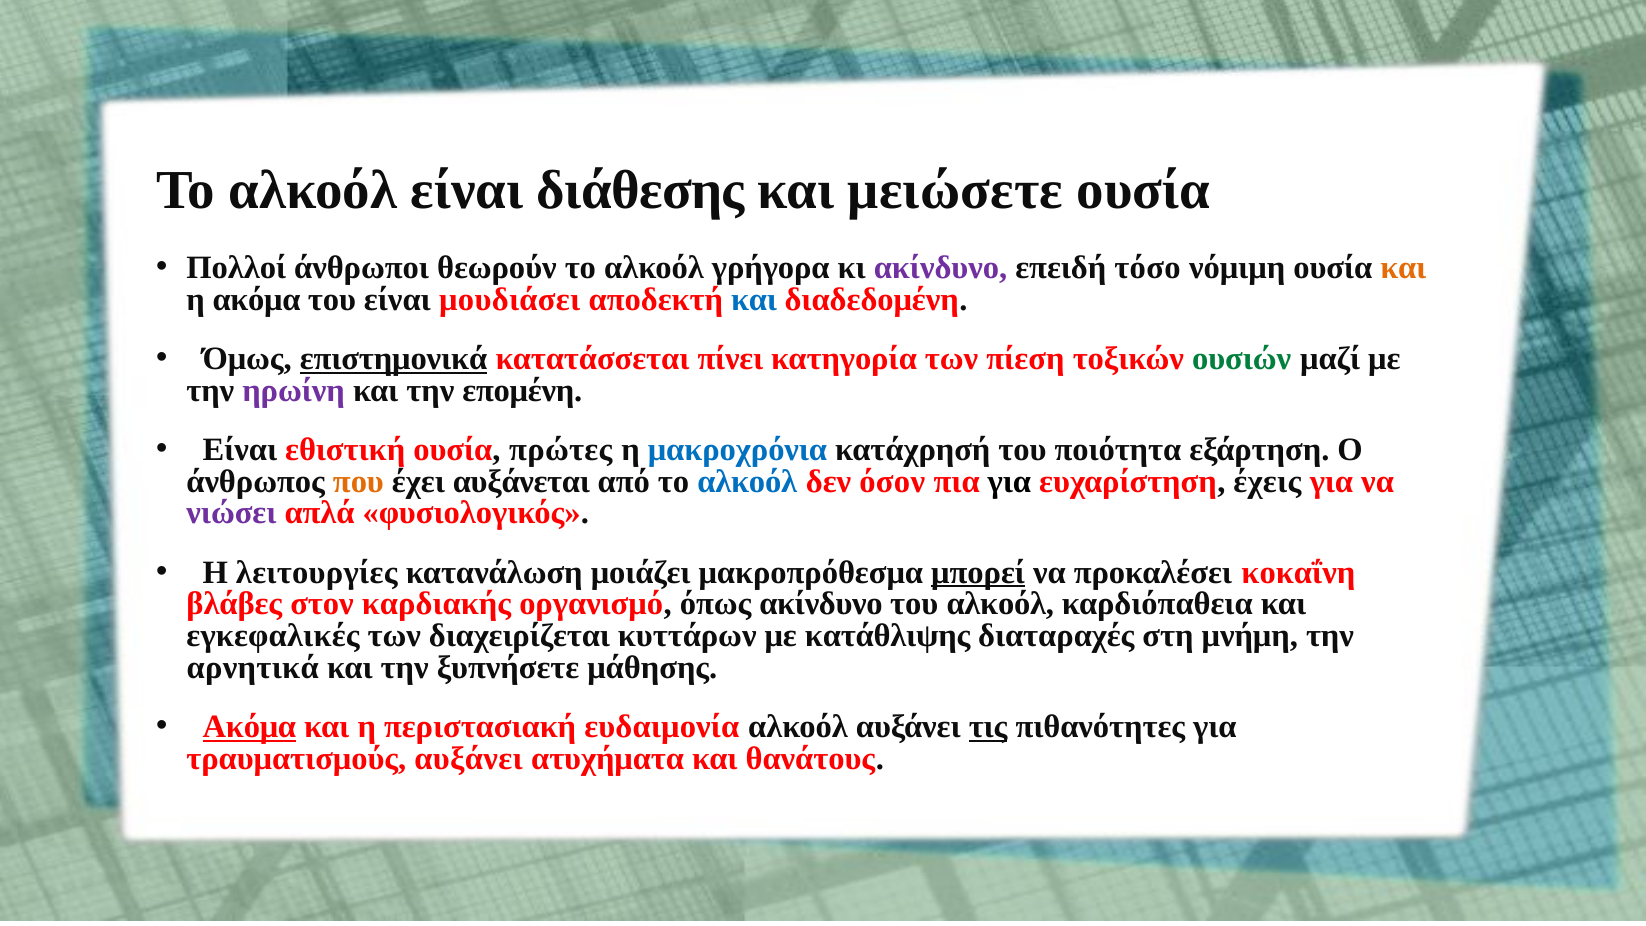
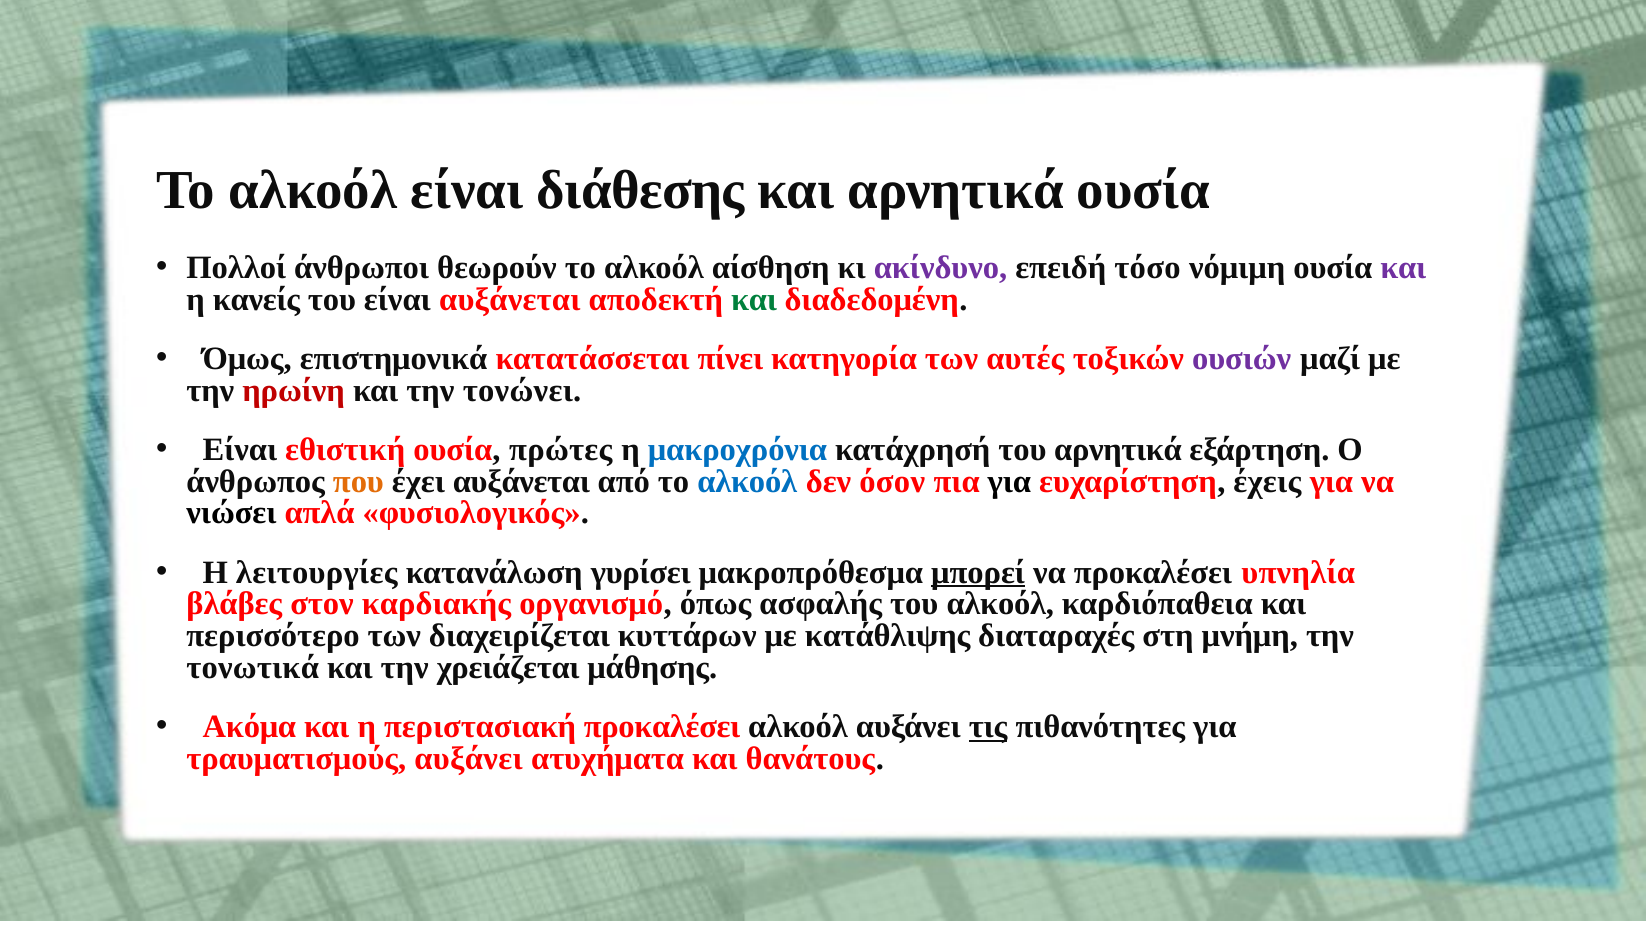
και μειώσετε: μειώσετε -> αρνητικά (956, 190)
γρήγορα: γρήγορα -> αίσθηση (771, 268)
και colour: orange -> purple (1403, 268)
η ακόμα: ακόμα -> κανείς (257, 299)
είναι μουδιάσει: μουδιάσει -> αυξάνεται (510, 299)
και colour: blue -> green (754, 299)
επιστημονικά underline: present -> none (394, 359)
πίεση: πίεση -> αυτές (1025, 359)
ουσιών colour: green -> purple (1242, 359)
ηρωίνη colour: purple -> red (294, 390)
επομένη: επομένη -> τονώνει (522, 390)
του ποιότητα: ποιότητα -> αρνητικά (1118, 450)
νιώσει colour: purple -> black (231, 513)
μοιάζει: μοιάζει -> γυρίσει (641, 573)
κοκαΐνη: κοκαΐνη -> υπνηλία (1298, 573)
όπως ακίνδυνο: ακίνδυνο -> ασφαλής (821, 604)
εγκεφαλικές: εγκεφαλικές -> περισσότερο (273, 636)
αρνητικά: αρνητικά -> τονωτικά (253, 667)
ξυπνήσετε: ξυπνήσετε -> χρειάζεται (508, 667)
Ακόμα underline: present -> none (249, 727)
περιστασιακή ευδαιμονία: ευδαιμονία -> προκαλέσει (662, 727)
